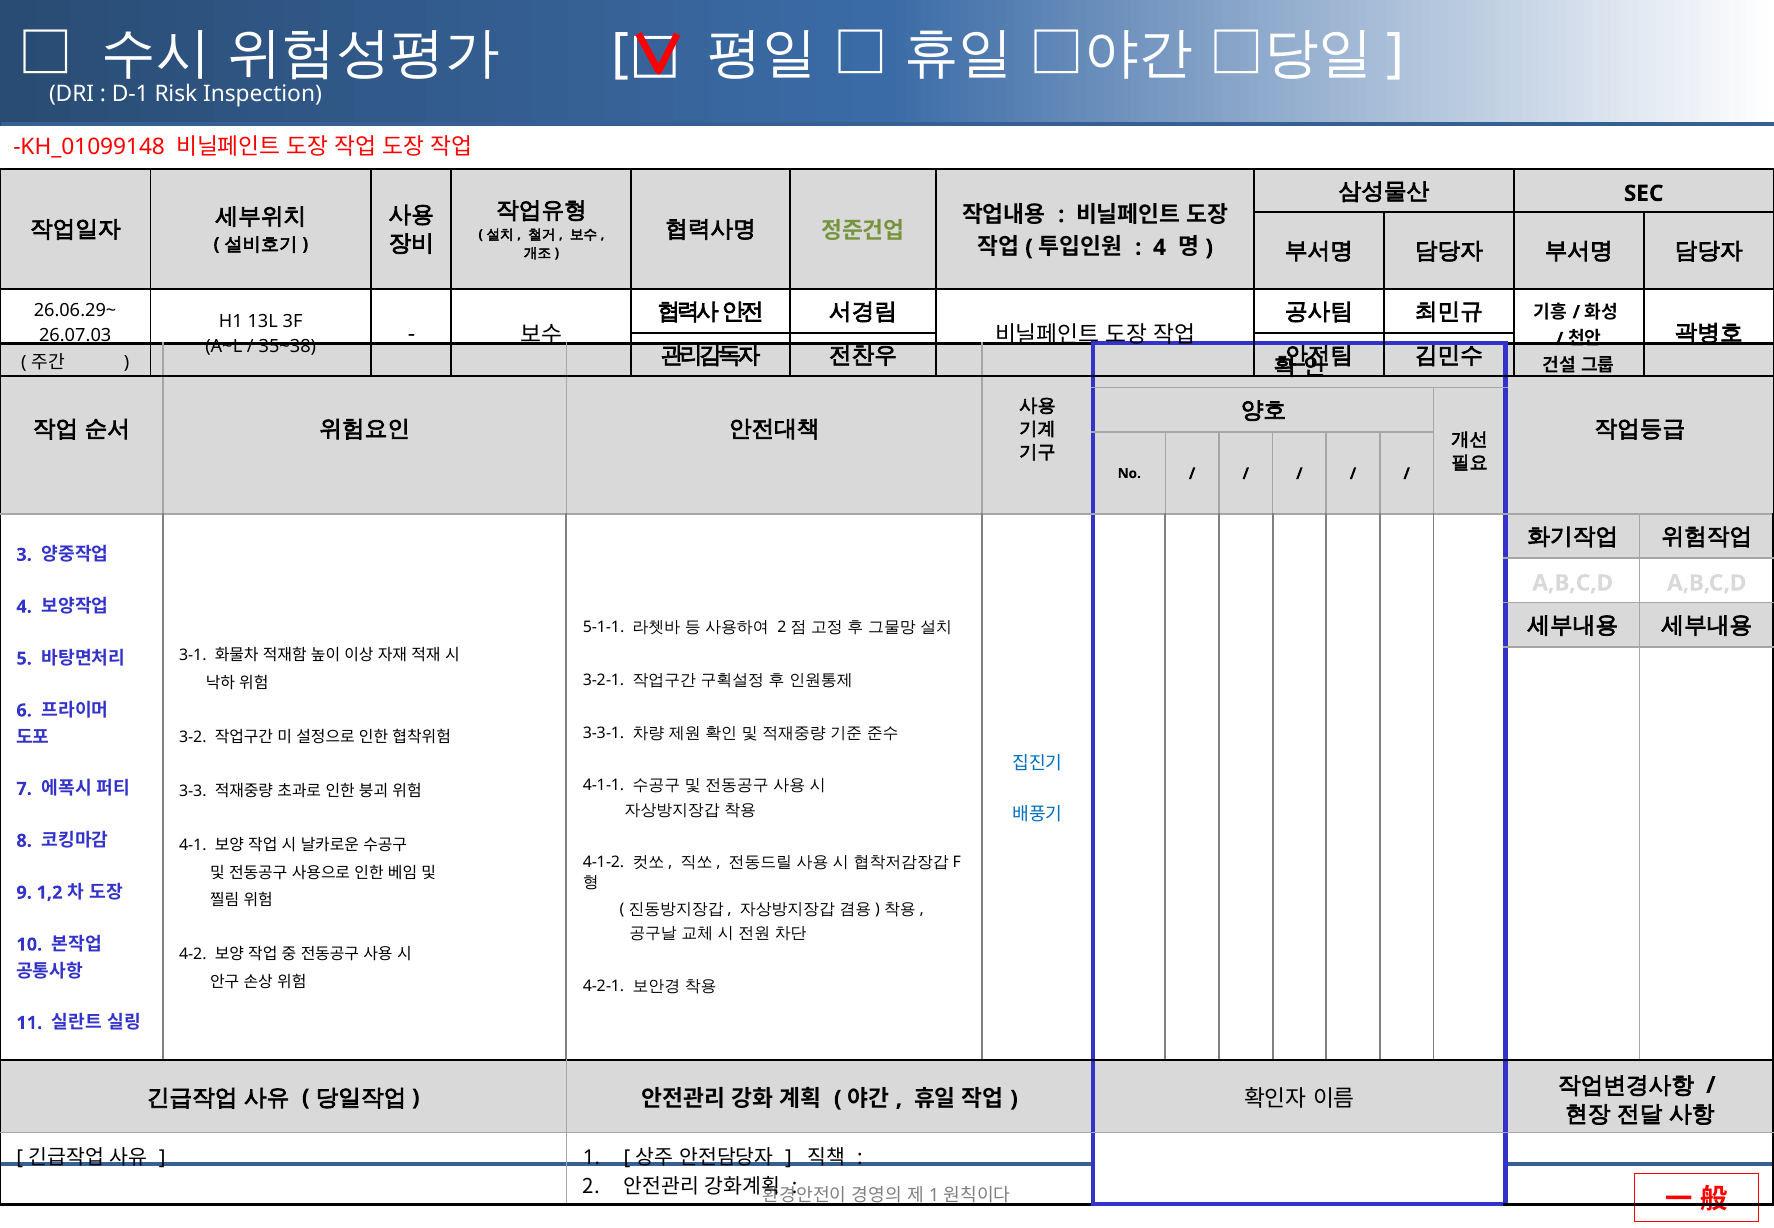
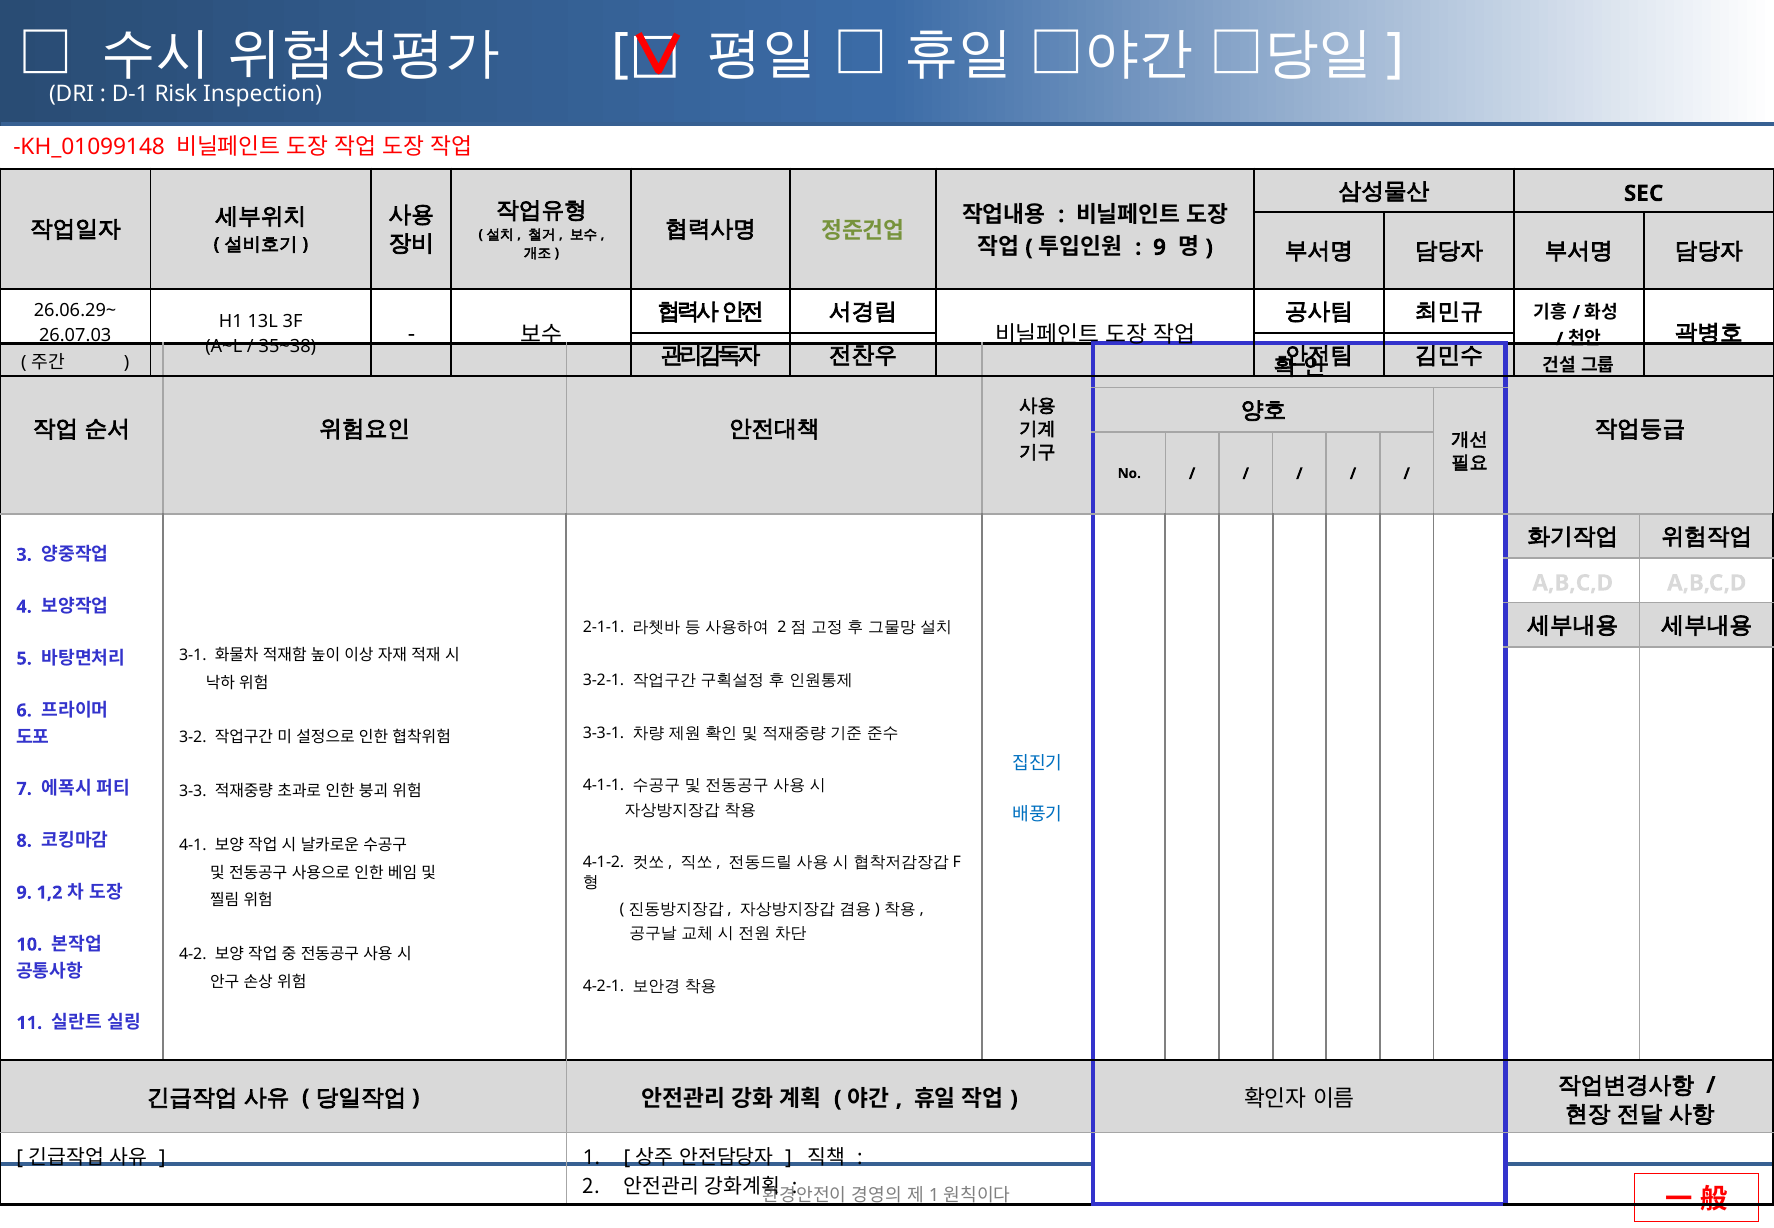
4: 4 -> 9 (1160, 247)
5-1-1: 5-1-1 -> 2-1-1 (604, 628)
